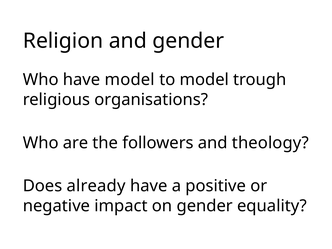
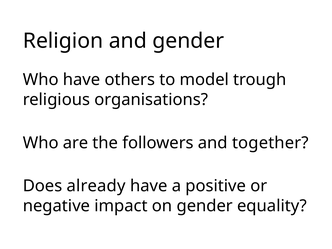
have model: model -> others (130, 80)
theology: theology -> together (270, 143)
